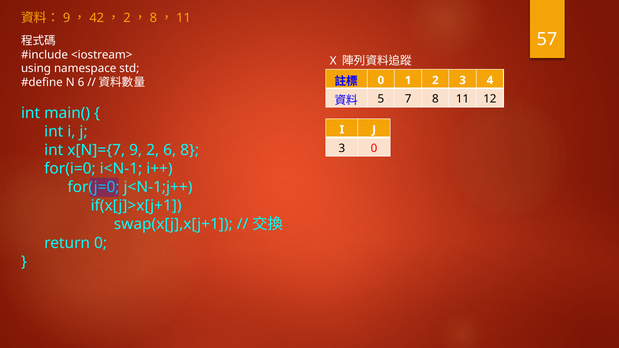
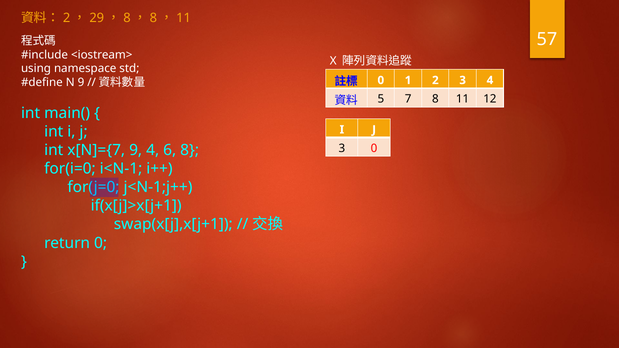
9: 9 -> 2 (67, 18)
42: 42 -> 29 (97, 18)
2: 2 -> 8 (127, 18)
N 6: 6 -> 9 (81, 83)
9 2: 2 -> 4 (153, 150)
